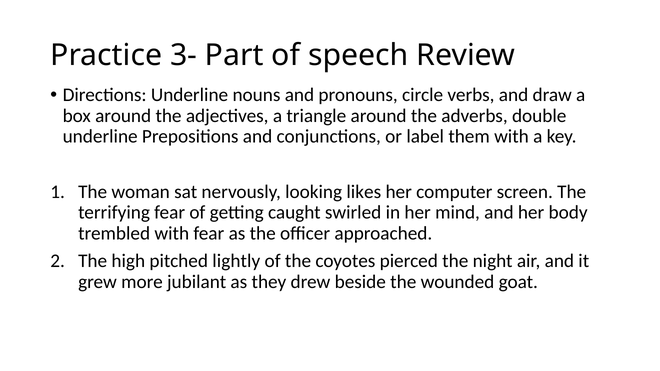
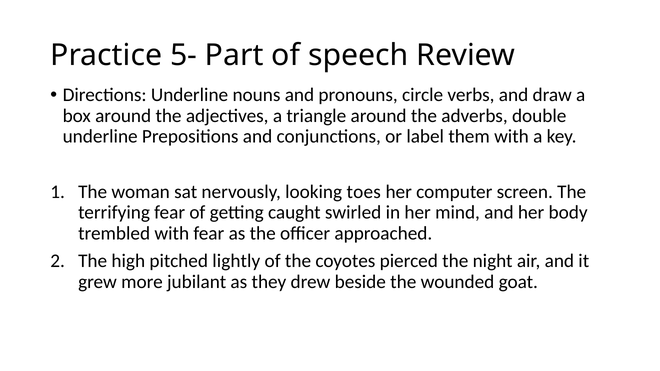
3-: 3- -> 5- (184, 55)
likes: likes -> toes (364, 192)
